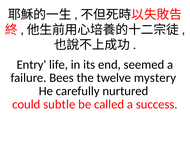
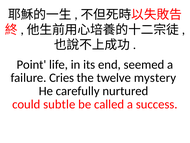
Entry: Entry -> Point (31, 64)
Bees: Bees -> Cries (62, 78)
